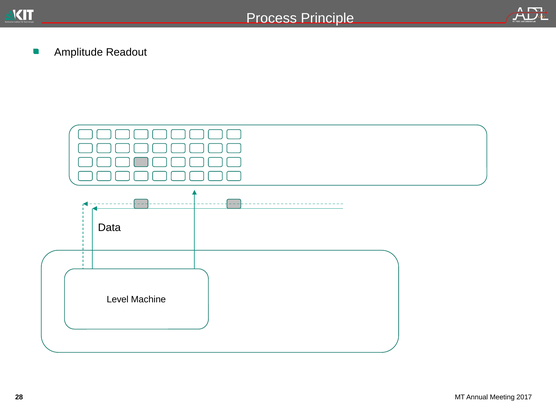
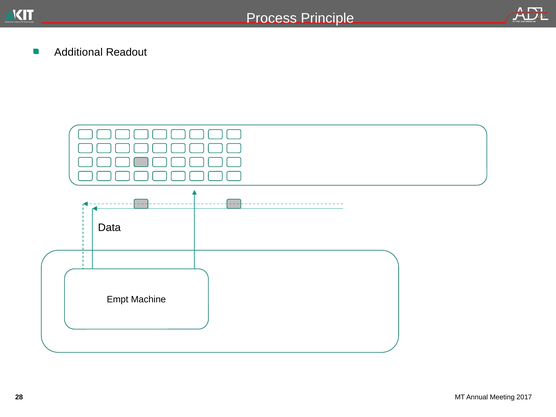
Amplitude: Amplitude -> Additional (79, 52)
Level: Level -> Empt (118, 300)
